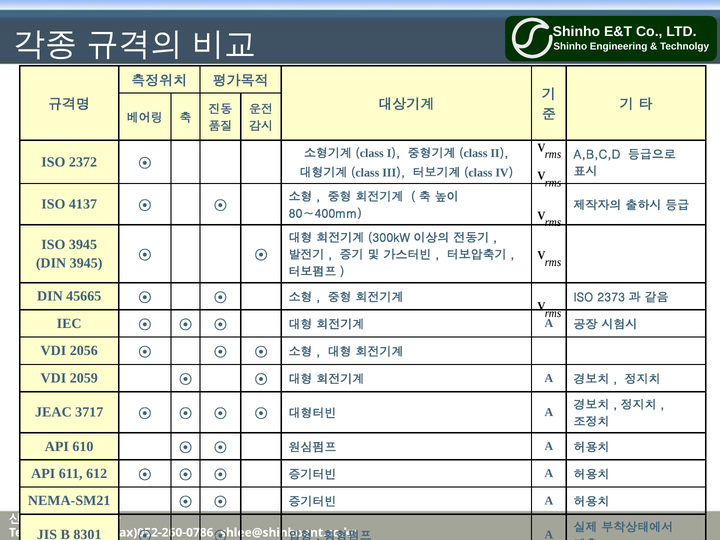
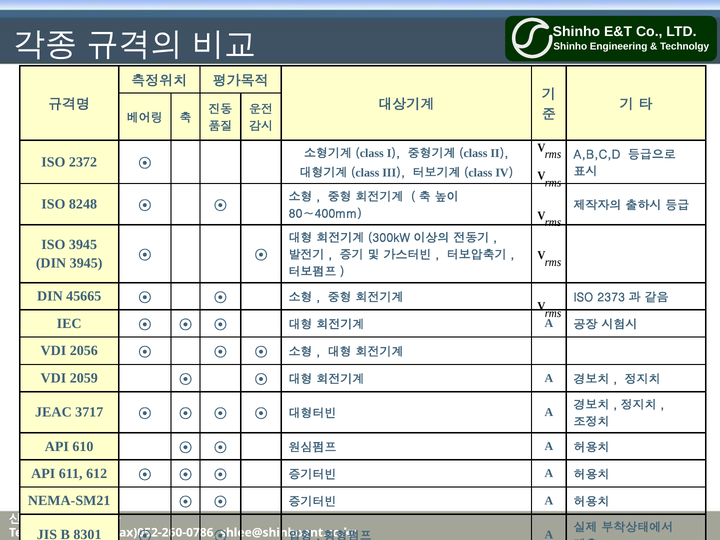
4137: 4137 -> 8248 (83, 204)
